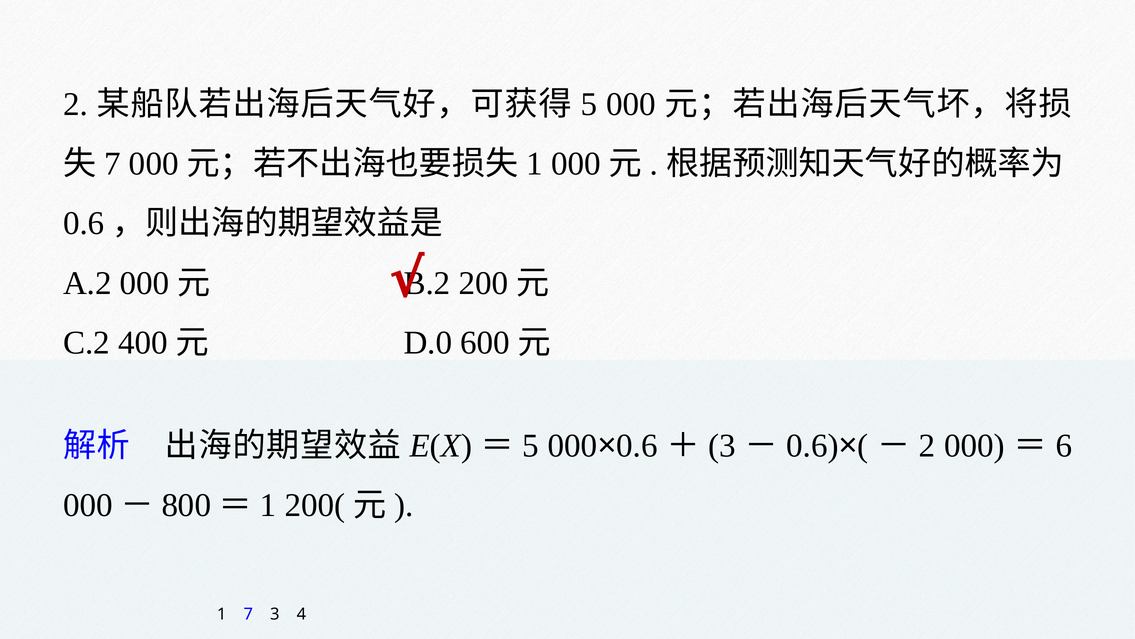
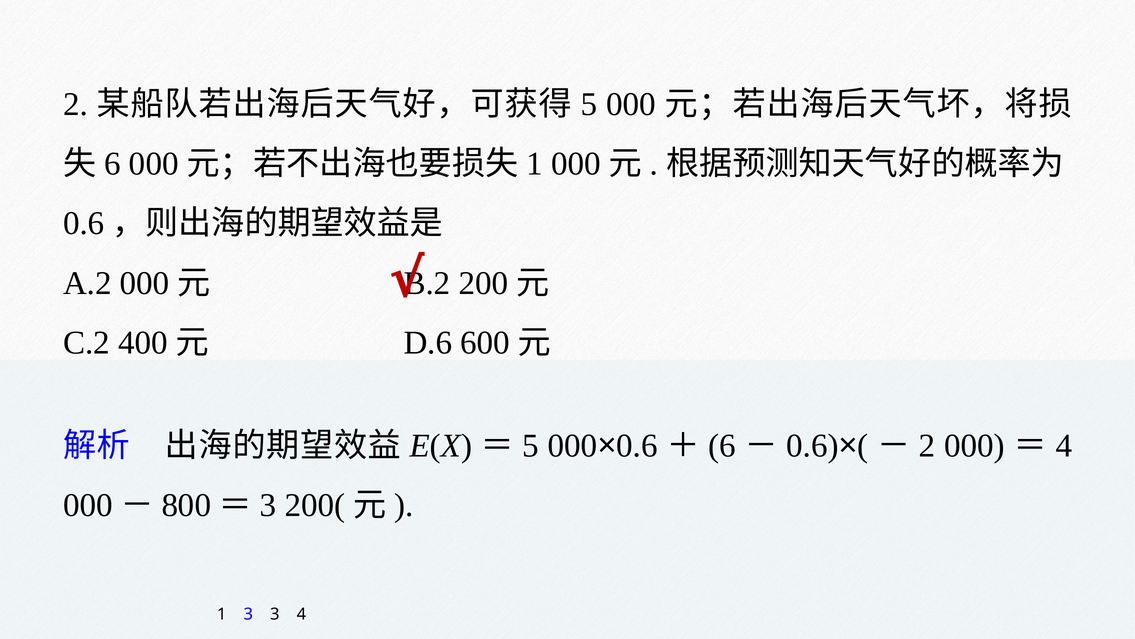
7: 7 -> 6 (112, 164)
D.0: D.0 -> D.6 (428, 343)
3: 3 -> 6 (722, 445)
6: 6 -> 4 (1064, 445)
1: 1 -> 3 (268, 505)
1 7: 7 -> 3 (248, 614)
